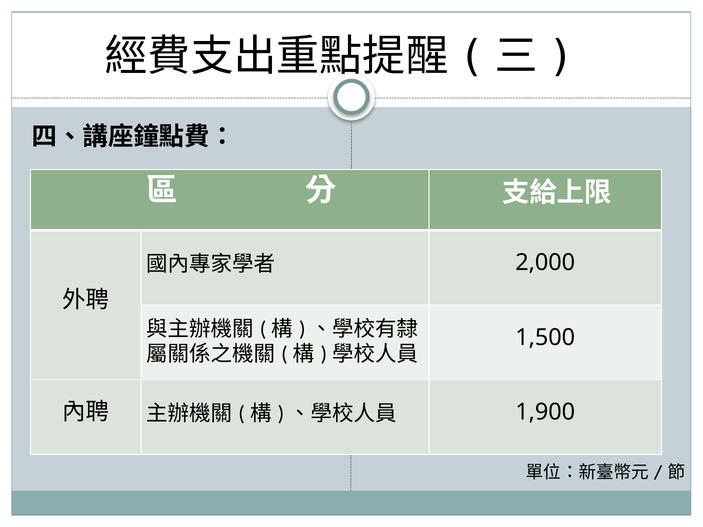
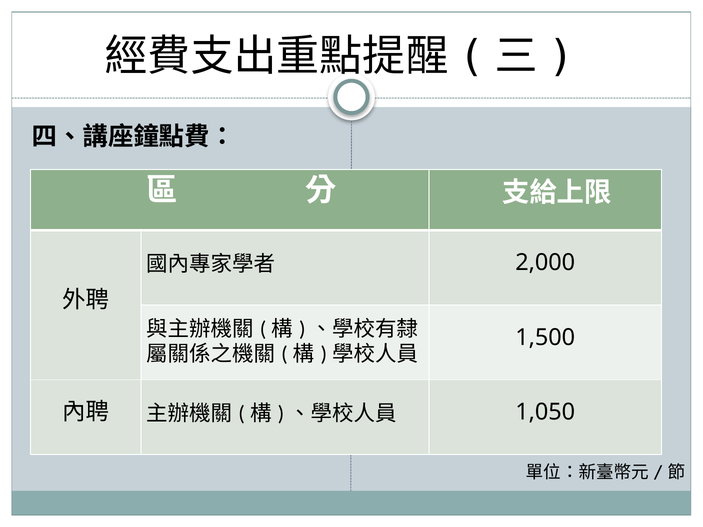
1,900: 1,900 -> 1,050 (545, 412)
